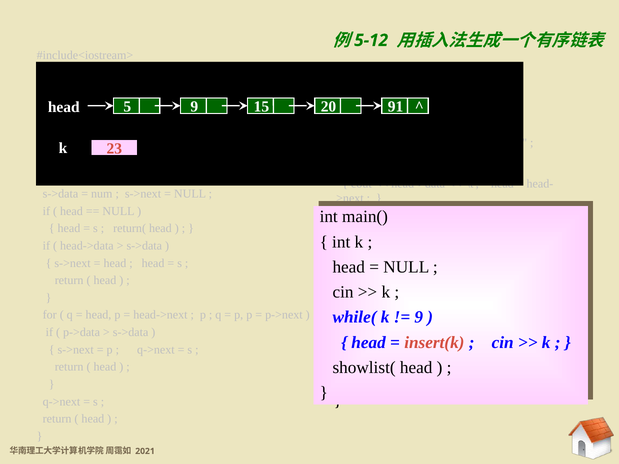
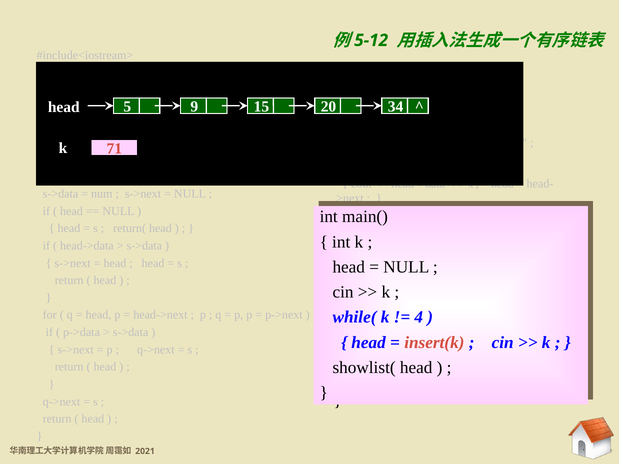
91: 91 -> 34 (396, 107)
23: 23 -> 71 (114, 149)
9: 9 -> 4 (419, 317)
